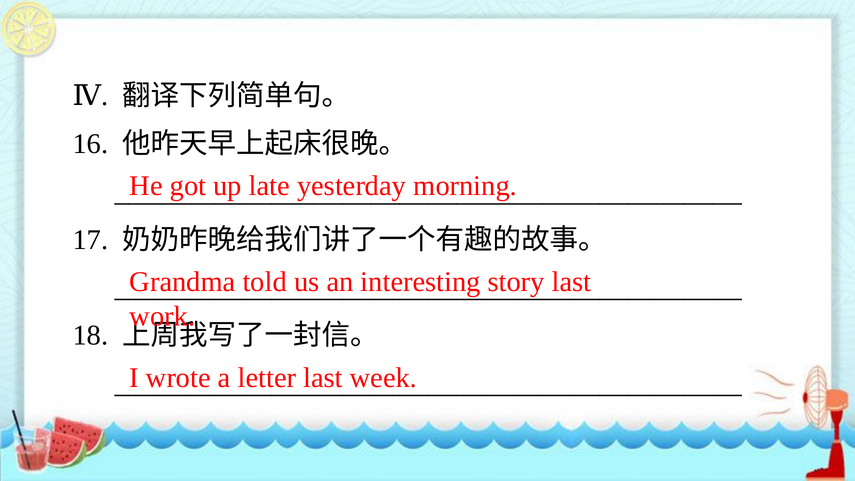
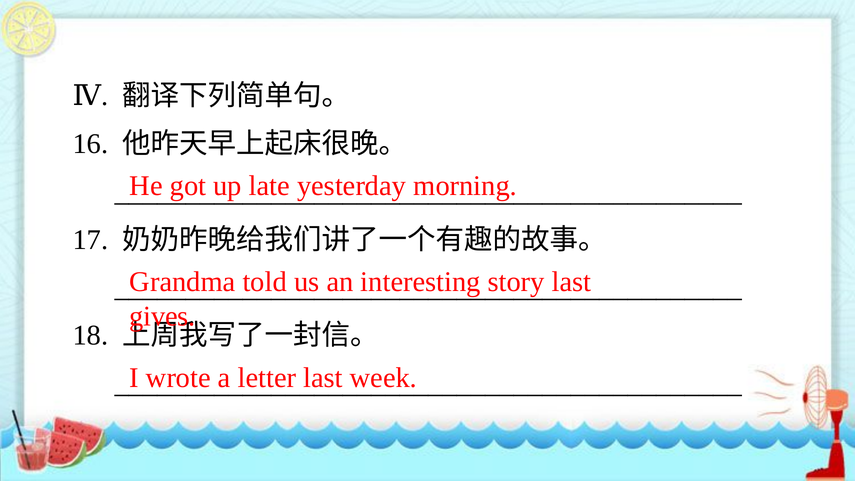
work: work -> gives (162, 316)
